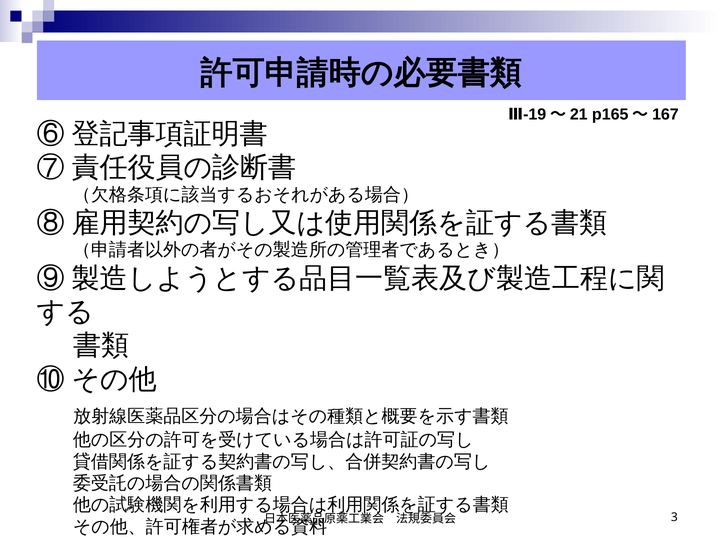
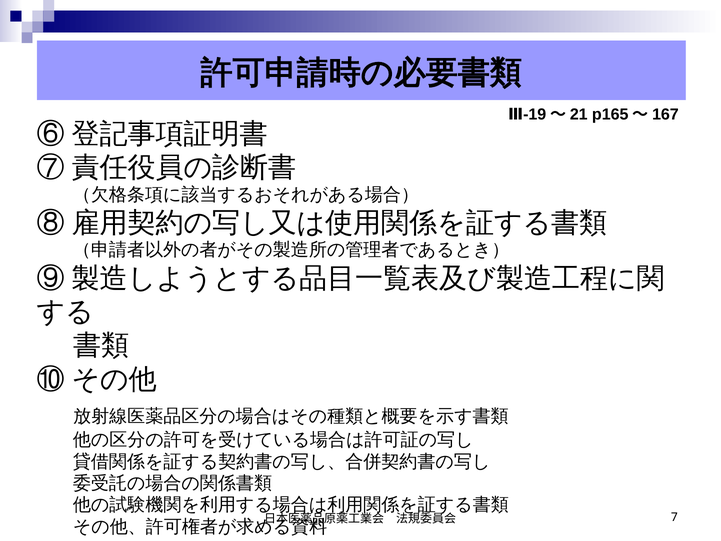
3: 3 -> 7 (674, 517)
